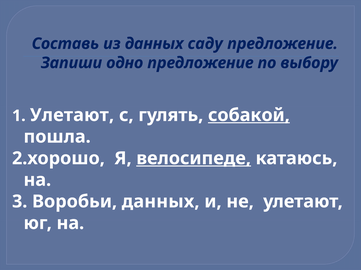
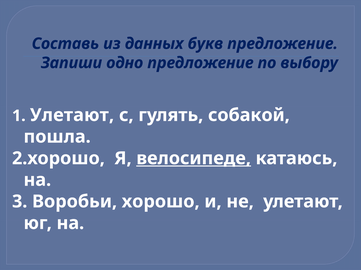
саду: саду -> букв (205, 44)
собакой underline: present -> none (249, 115)
Воробьи данных: данных -> хорошо (161, 202)
